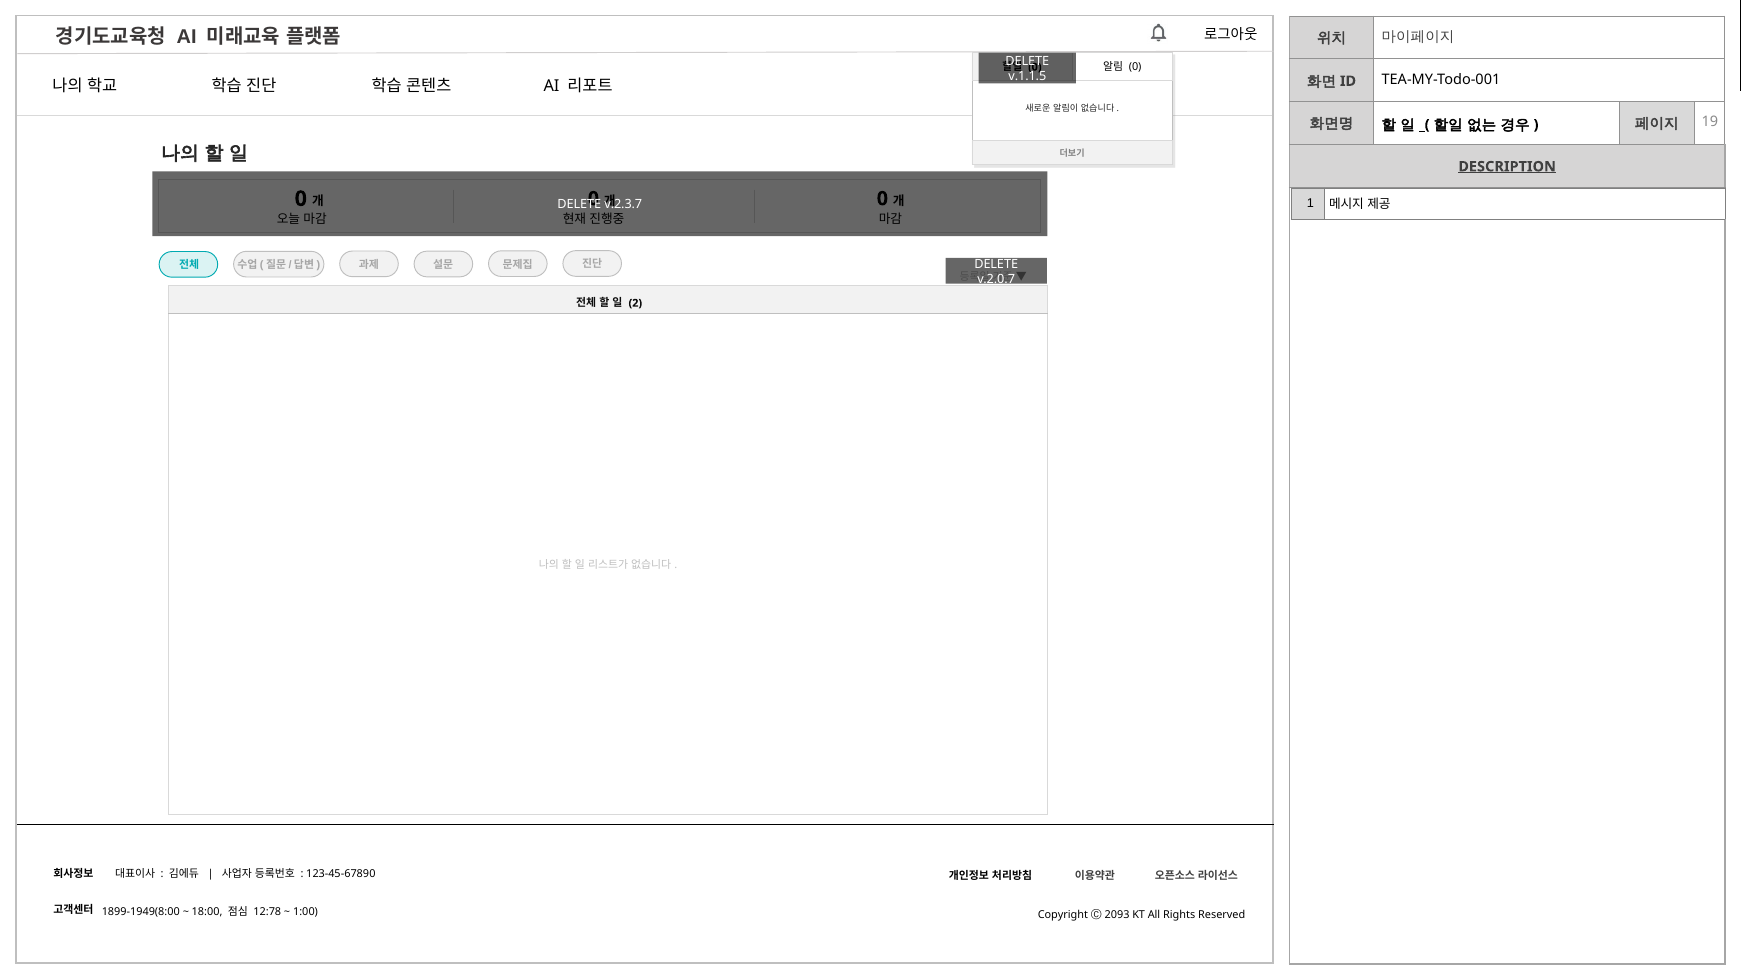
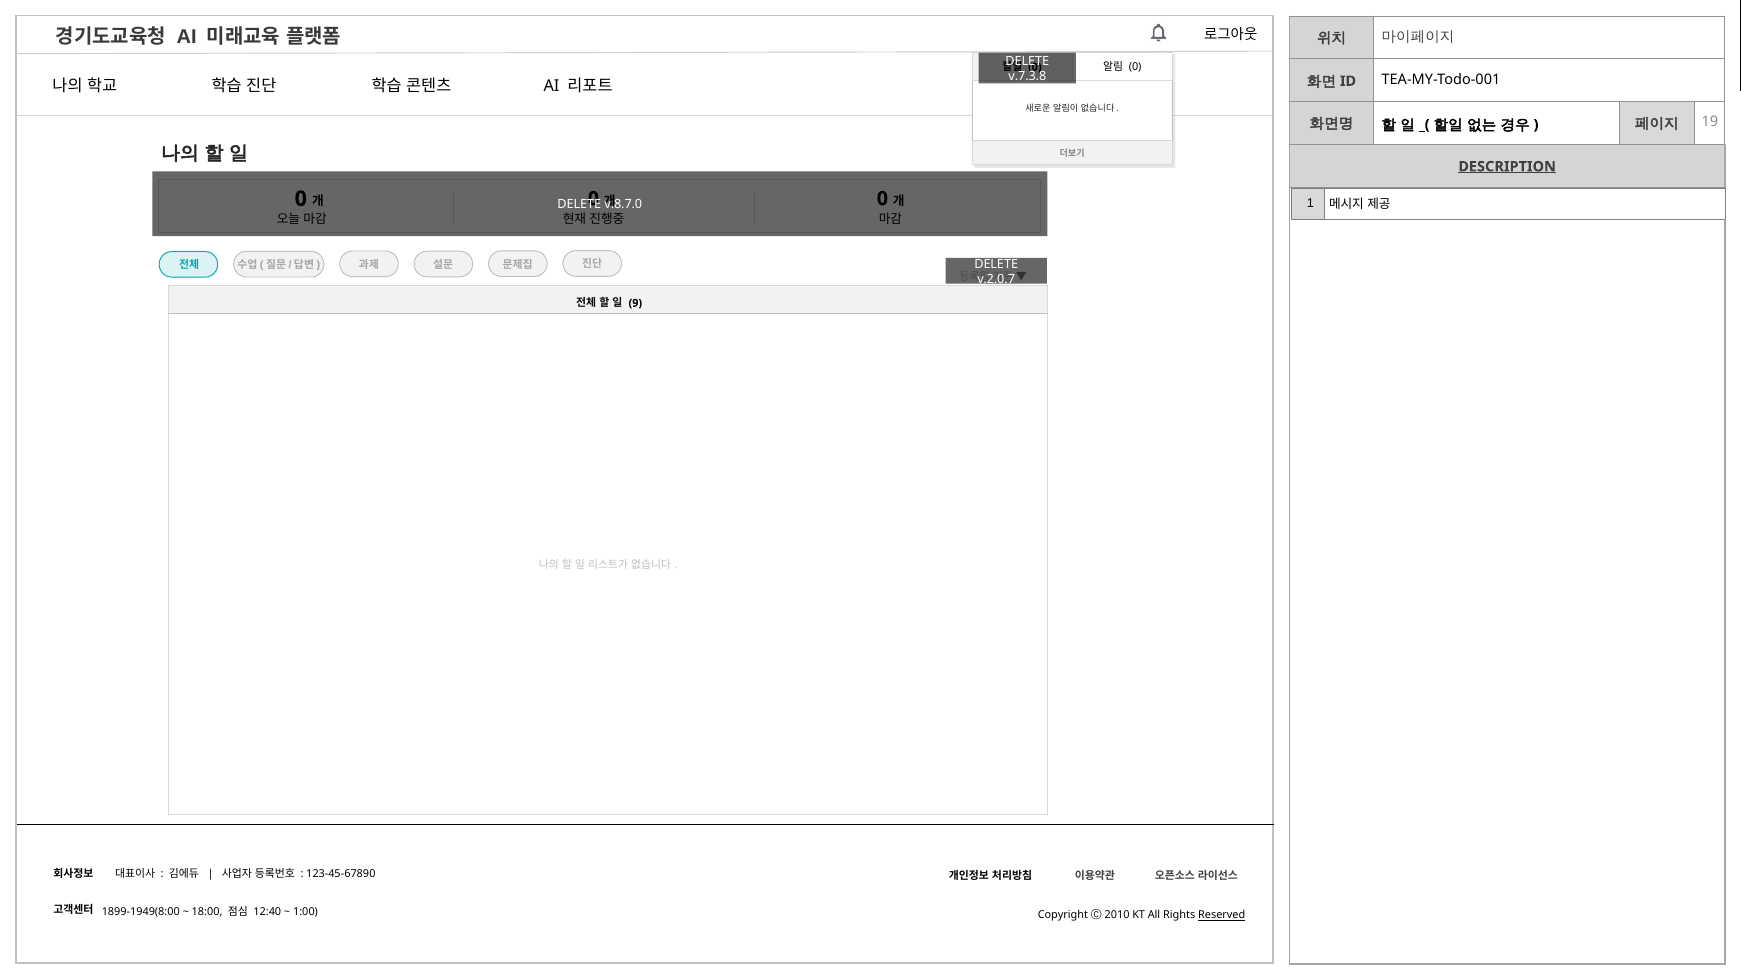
v.1.1.5: v.1.1.5 -> v.7.3.8 (1027, 77)
v.2.3.7: v.2.3.7 -> v.8.7.0 (623, 205)
2: 2 -> 9 (635, 303)
12:78: 12:78 -> 12:40 (267, 912)
Reserved underline: none -> present (1222, 916)
2093: 2093 -> 2010 (1117, 916)
